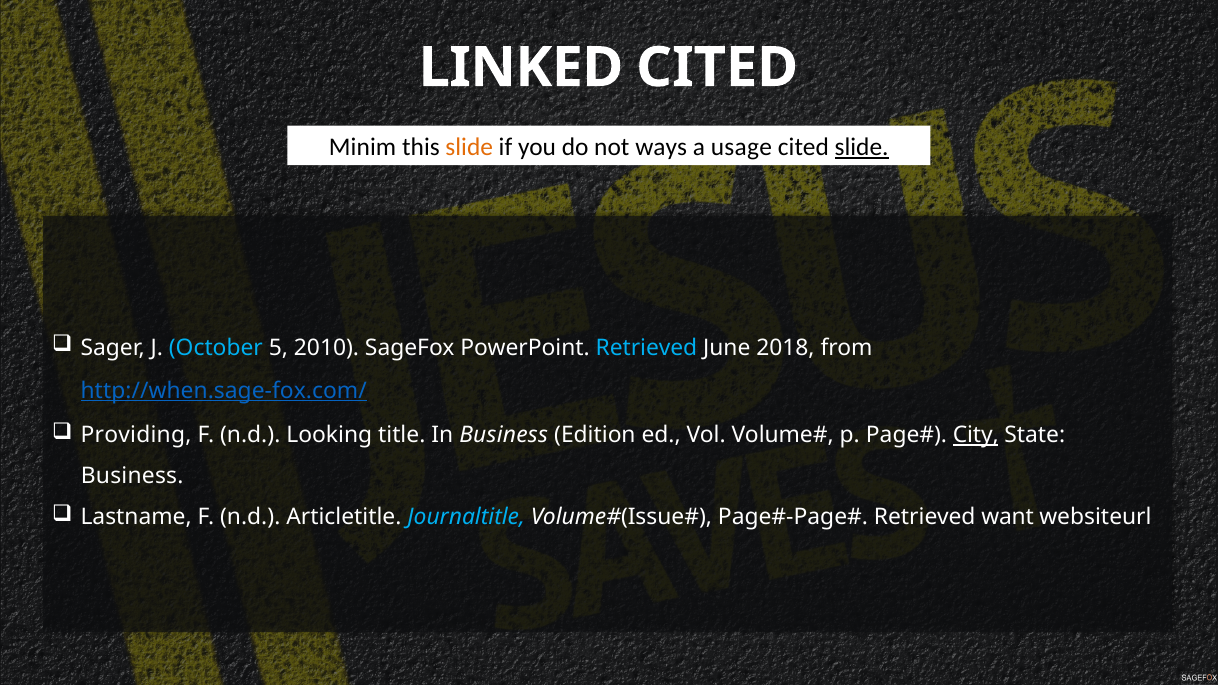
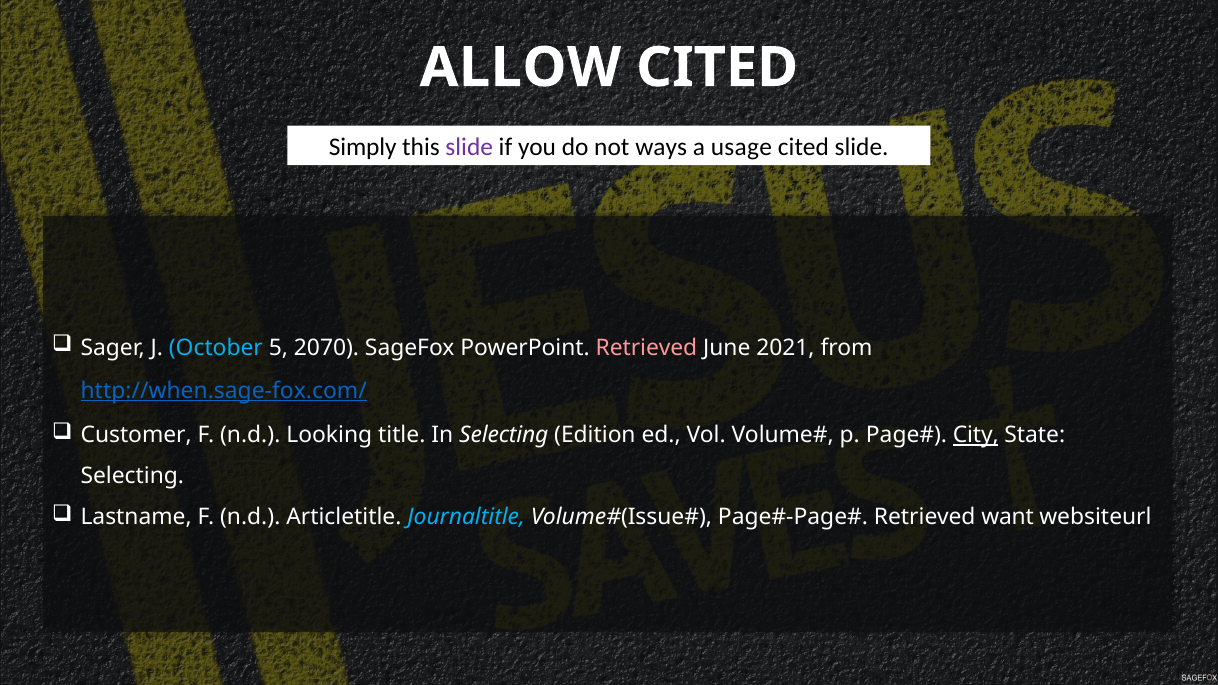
LINKED: LINKED -> ALLOW (520, 68)
Minim: Minim -> Simply (363, 147)
slide colour: orange -> purple (469, 147)
slide underline: present -> none (862, 147)
2010: 2010 -> 2070 (326, 348)
Retrieved colour: light blue -> pink (646, 348)
2018: 2018 -> 2021 (785, 348)
Providing: Providing -> Customer (136, 435)
In Business: Business -> Selecting (504, 435)
Business: Business -> Selecting (132, 476)
